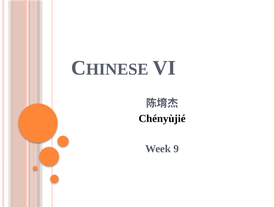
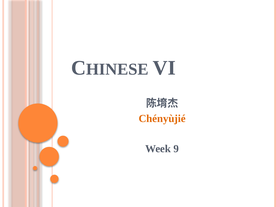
Chényùjié colour: black -> orange (162, 118)
